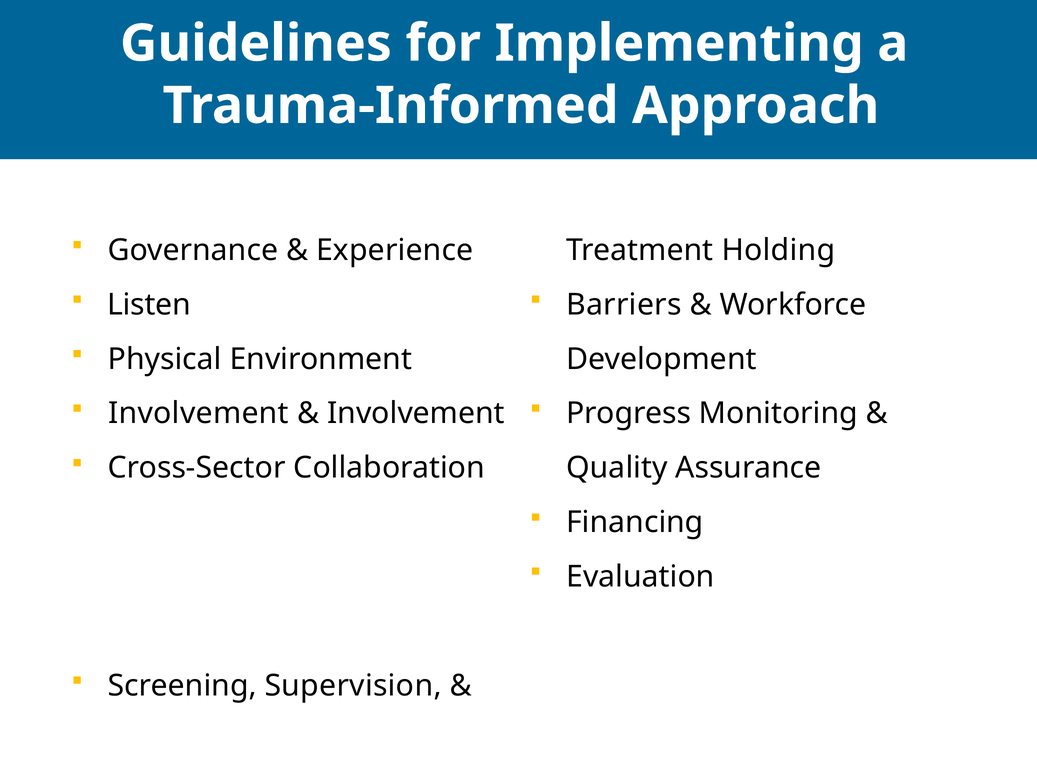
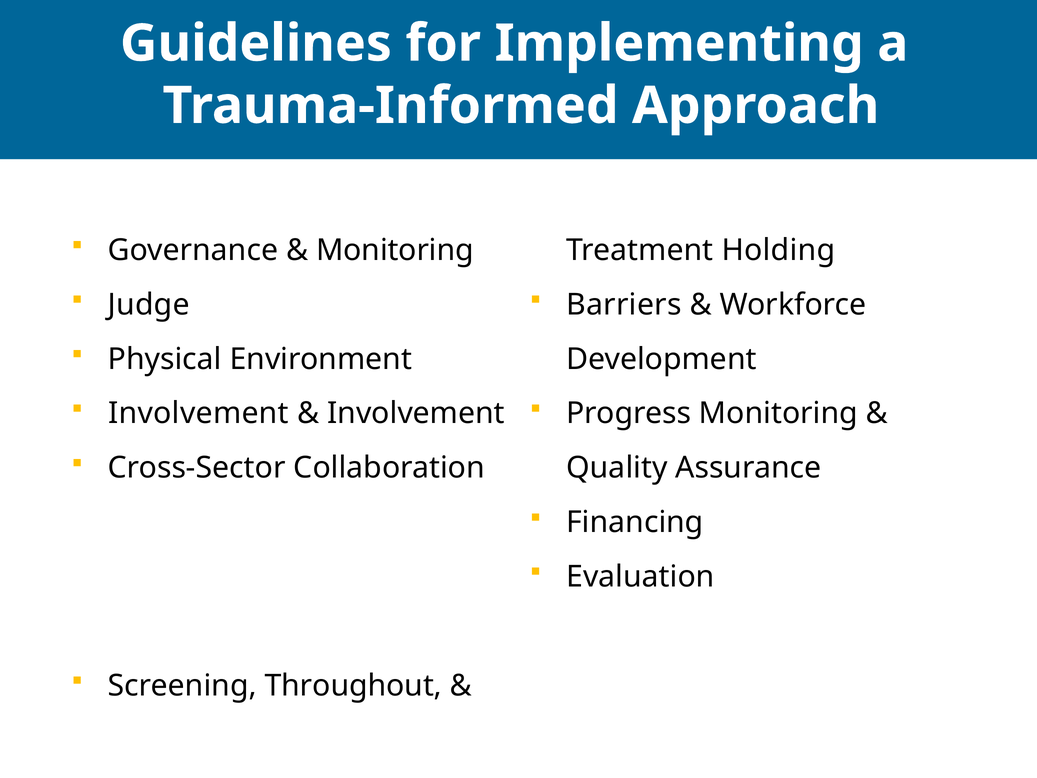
Experience: Experience -> Monitoring (395, 250)
Listen: Listen -> Judge (149, 305)
Supervision: Supervision -> Throughout (353, 685)
